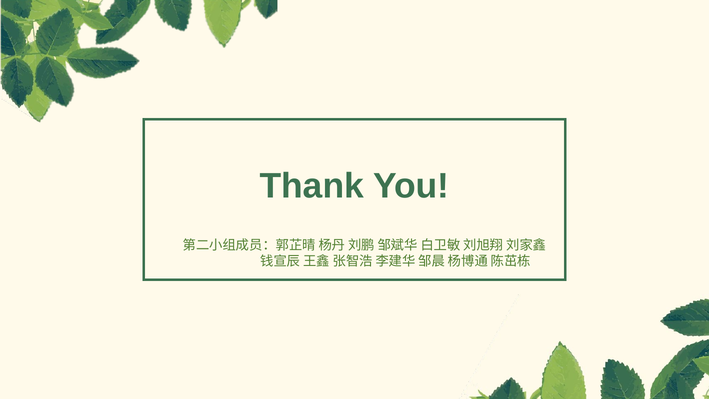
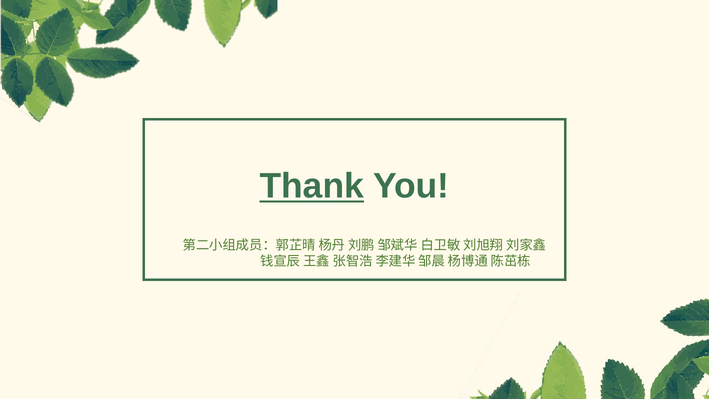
Thank underline: none -> present (312, 186)
